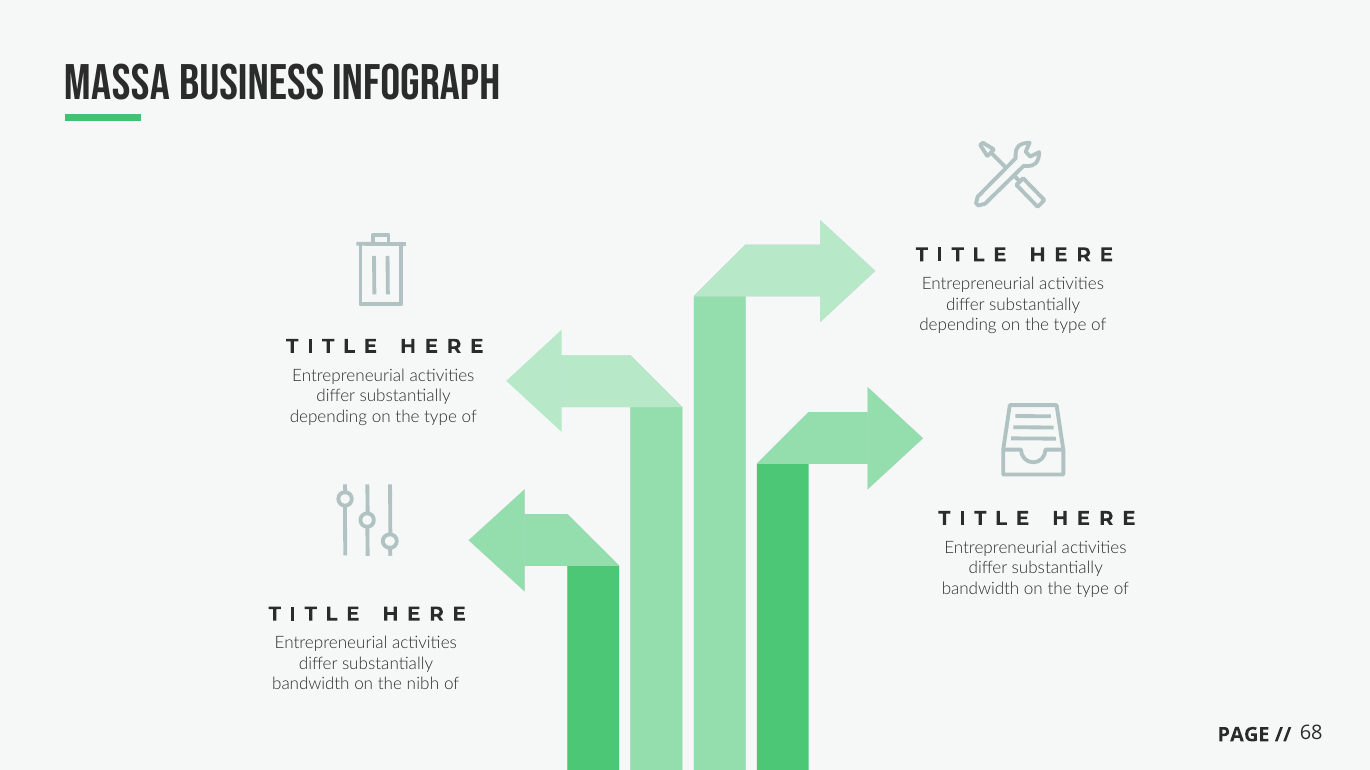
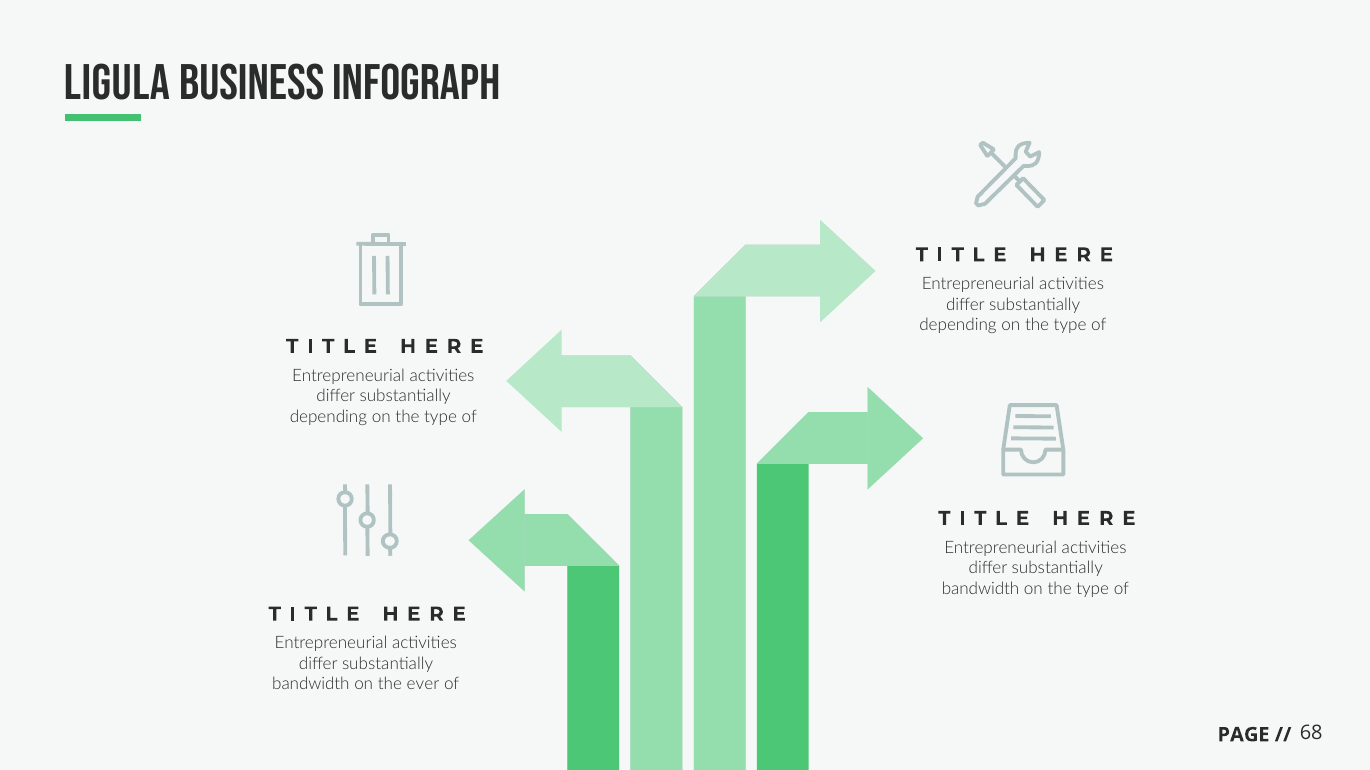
MASSA: MASSA -> LIGULA (117, 83)
nibh: nibh -> ever (423, 685)
